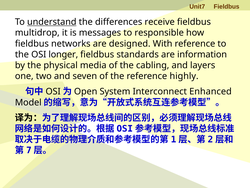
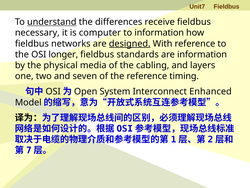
multidrop: multidrop -> necessary (37, 33)
messages: messages -> computer (100, 33)
to responsible: responsible -> information (159, 33)
designed underline: none -> present (130, 44)
highly: highly -> timing (184, 76)
